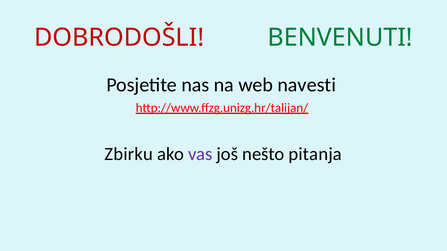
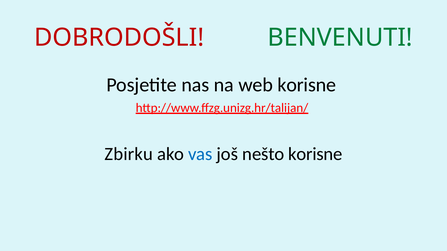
web navesti: navesti -> korisne (307, 85)
vas colour: purple -> blue (200, 154)
nešto pitanja: pitanja -> korisne (315, 154)
